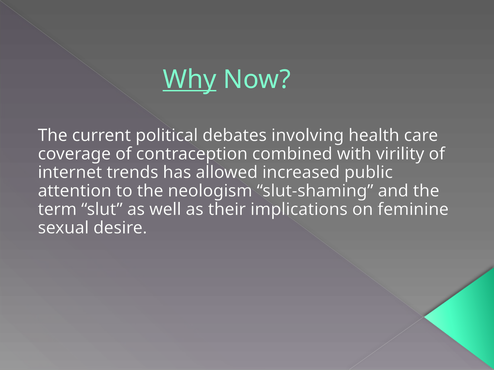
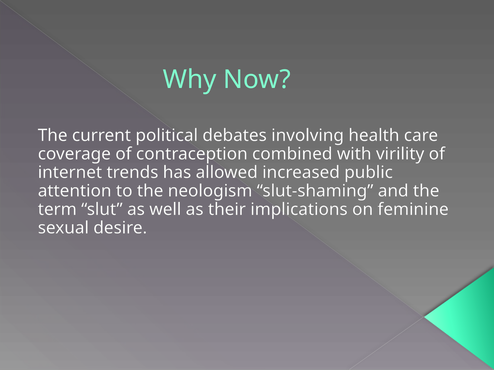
Why underline: present -> none (190, 80)
